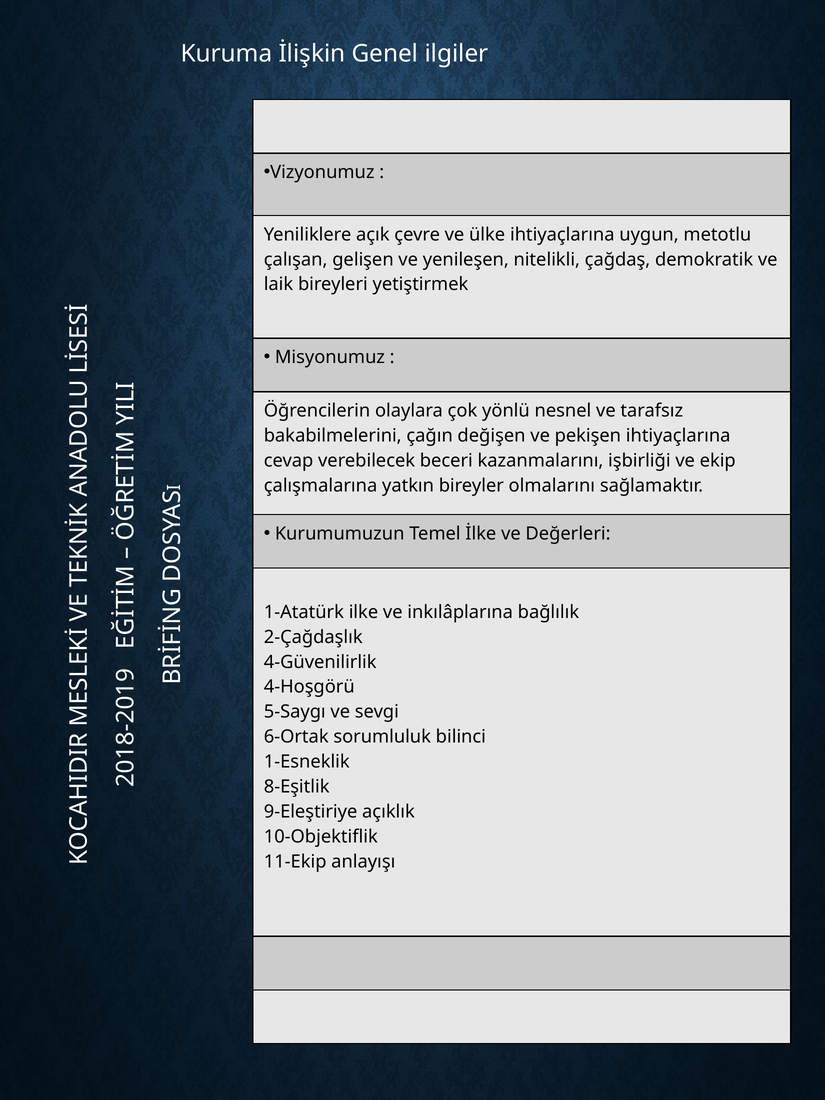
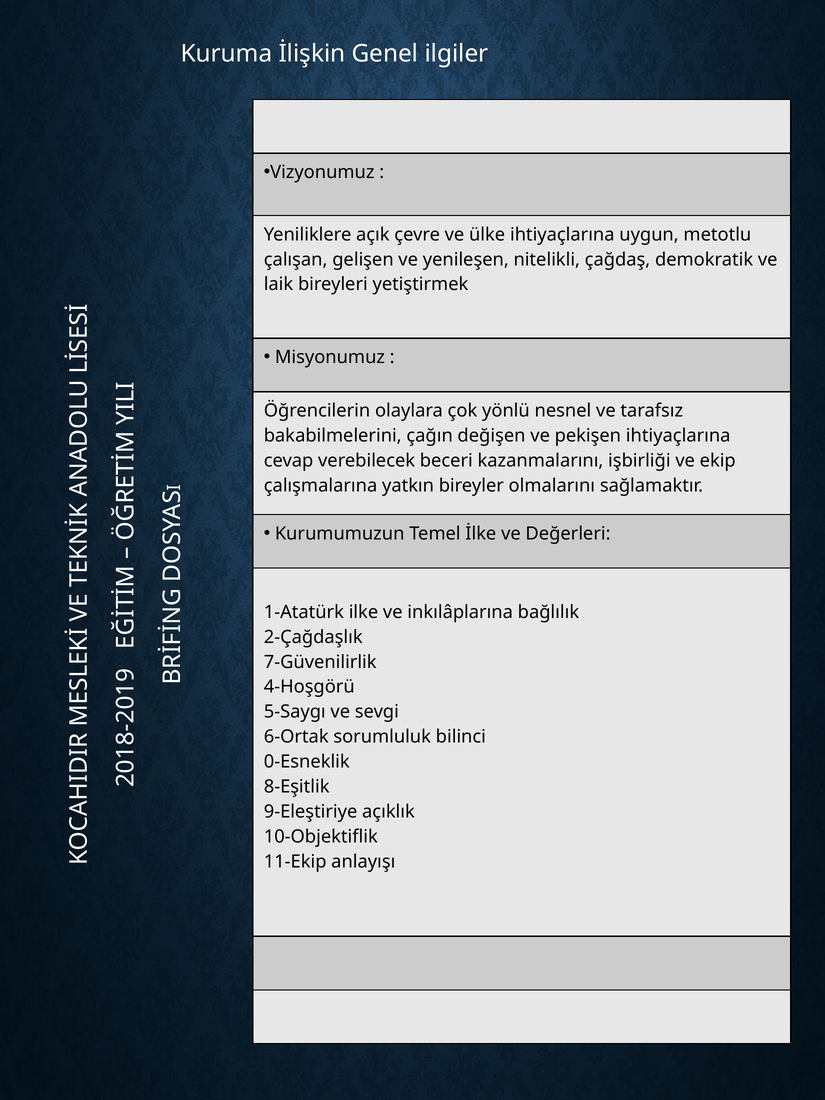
4-Güvenilirlik: 4-Güvenilirlik -> 7-Güvenilirlik (320, 662)
1-Esneklik: 1-Esneklik -> 0-Esneklik (307, 762)
